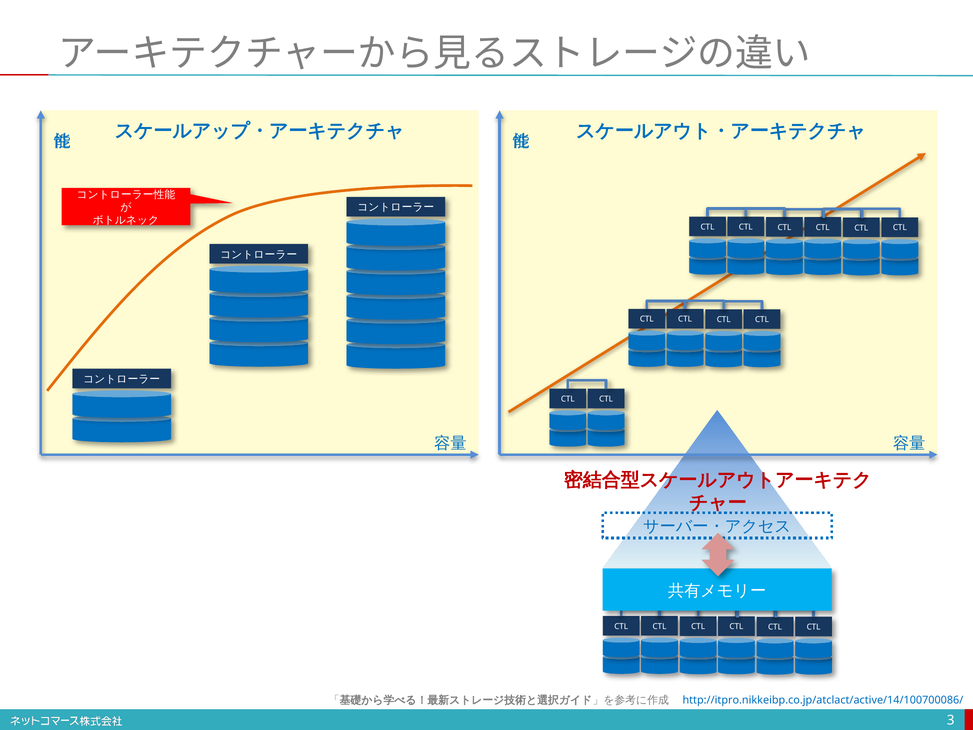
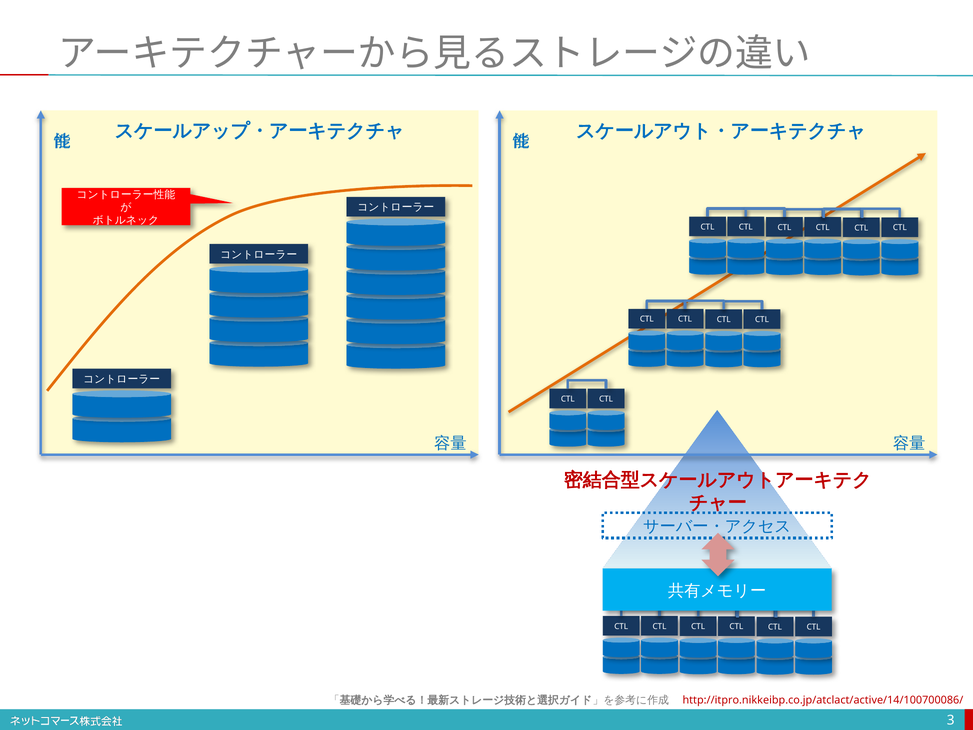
http://itpro.nikkeibp.co.jp/atclact/active/14/100700086/ colour: blue -> red (823, 700)
